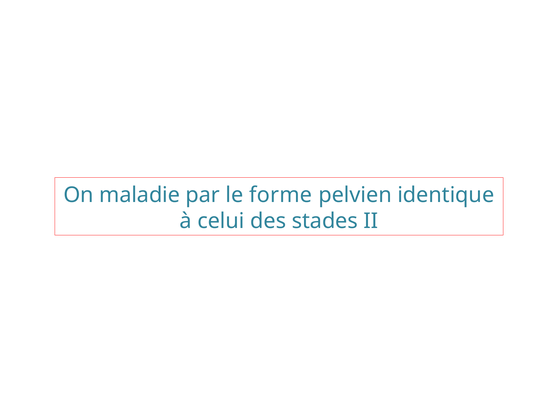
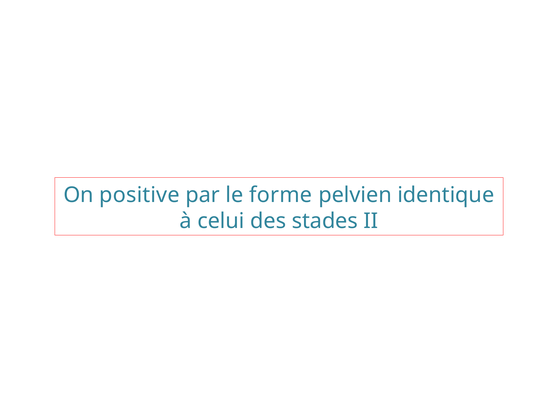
maladie: maladie -> positive (139, 195)
